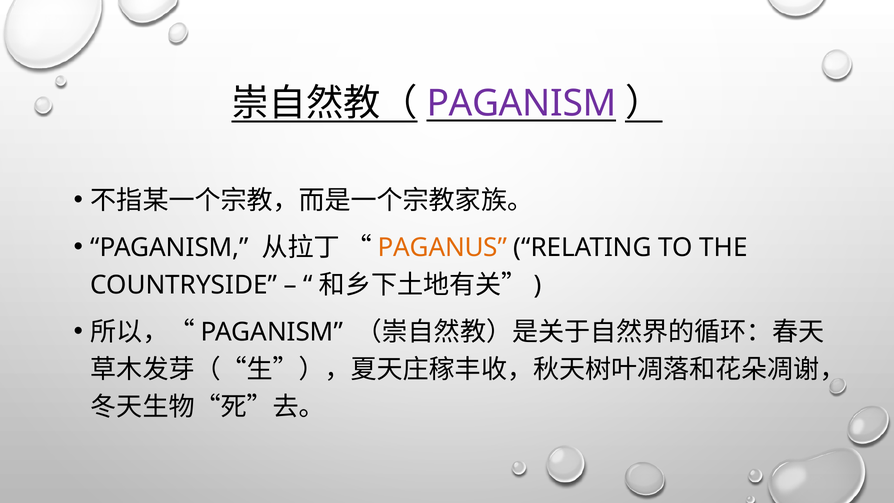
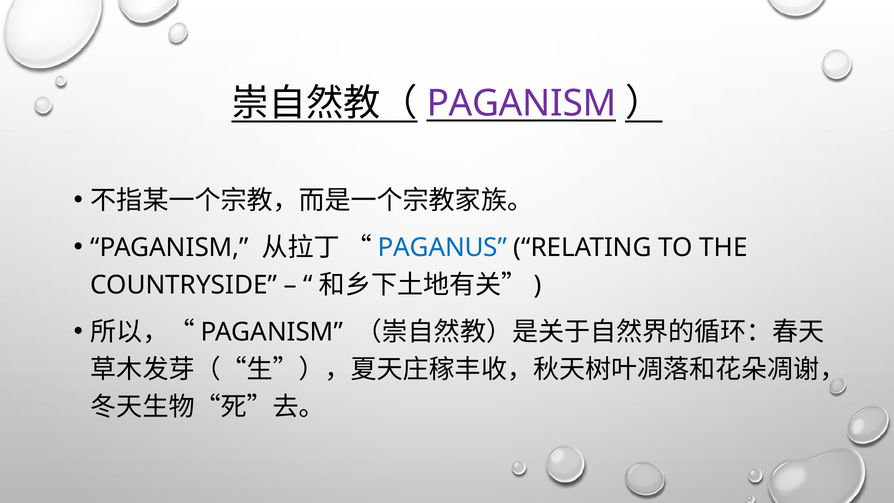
PAGANUS colour: orange -> blue (442, 248)
